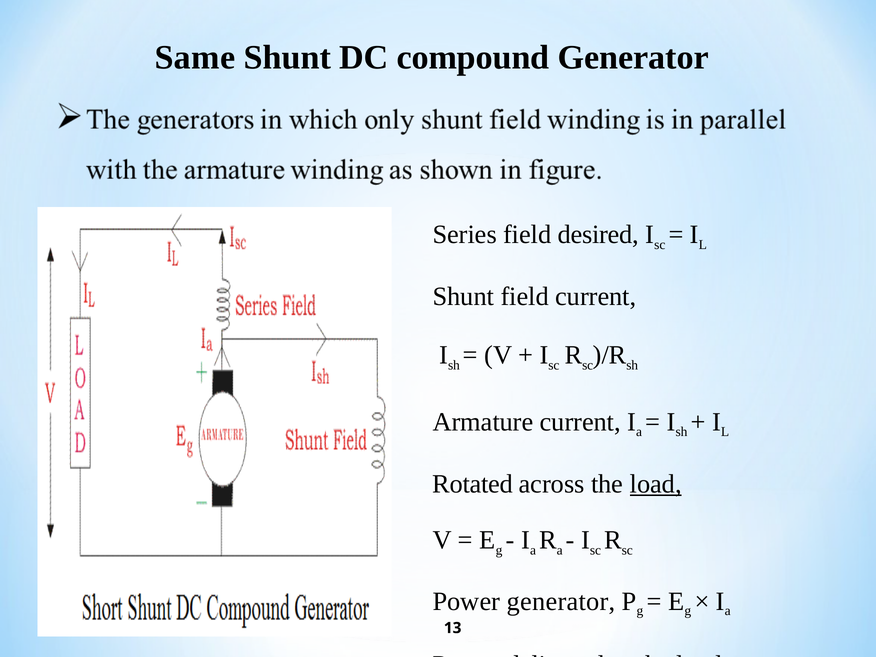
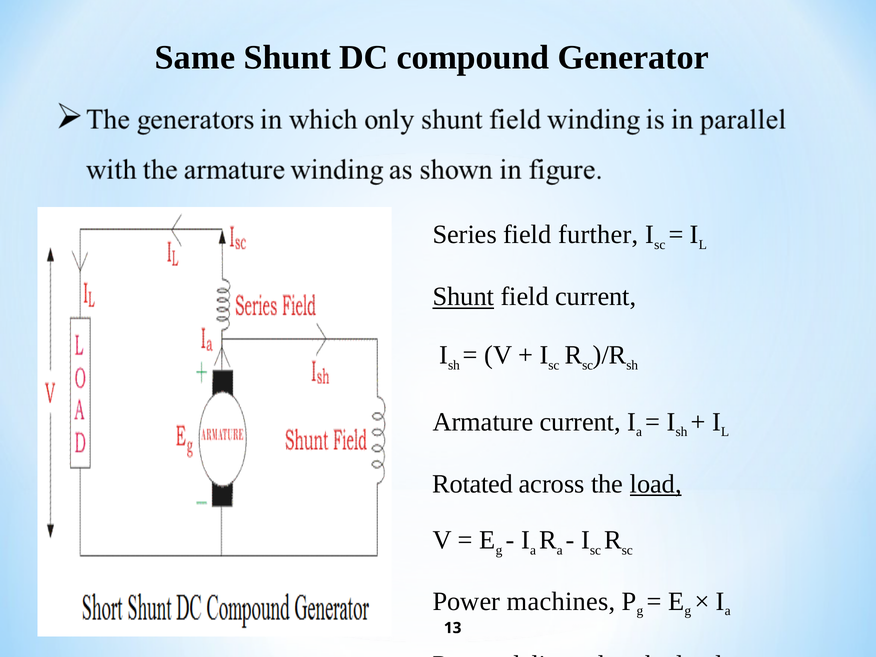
desired: desired -> further (598, 235)
Shunt underline: none -> present (463, 297)
Power generator: generator -> machines (561, 601)
